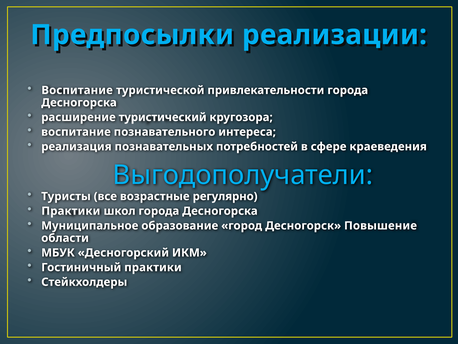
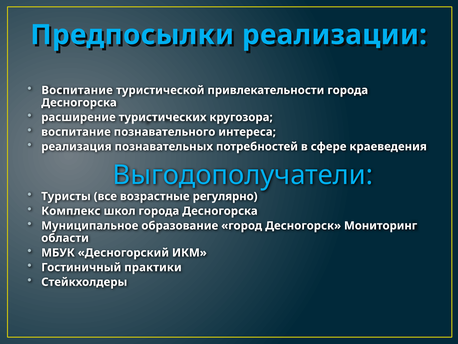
туристический: туристический -> туристических (163, 117)
Практики: Практики -> Комплекс (71, 211)
Повышение: Повышение -> Мониторинг (381, 225)
